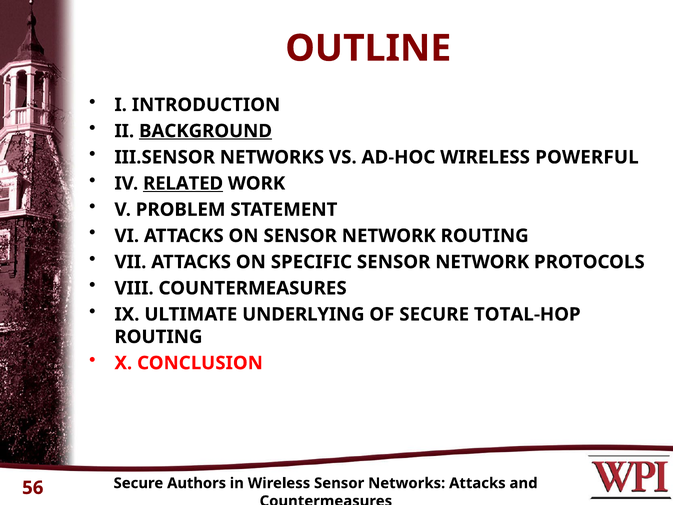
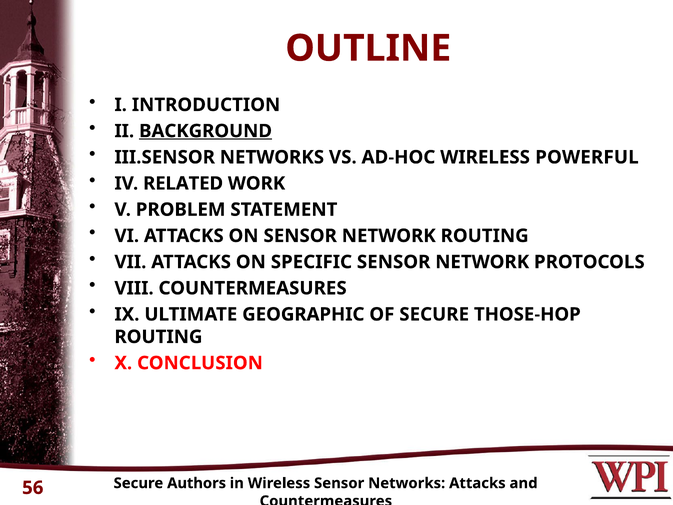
RELATED underline: present -> none (183, 183)
UNDERLYING: UNDERLYING -> GEOGRAPHIC (303, 314)
TOTAL-HOP: TOTAL-HOP -> THOSE-HOP (527, 314)
